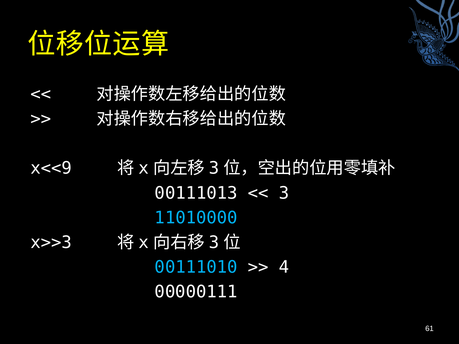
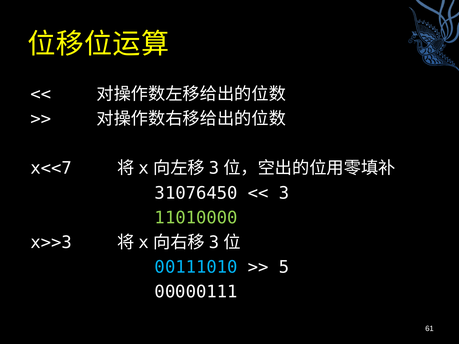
x<<9: x<<9 -> x<<7 (51, 168)
00111013: 00111013 -> 31076450 (196, 193)
11010000 colour: light blue -> light green (196, 218)
4: 4 -> 5 (284, 267)
